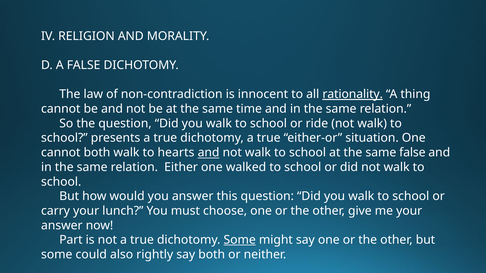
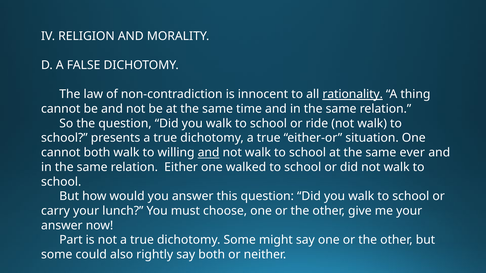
hearts: hearts -> willing (176, 153)
same false: false -> ever (412, 153)
Some underline: present -> none (240, 240)
